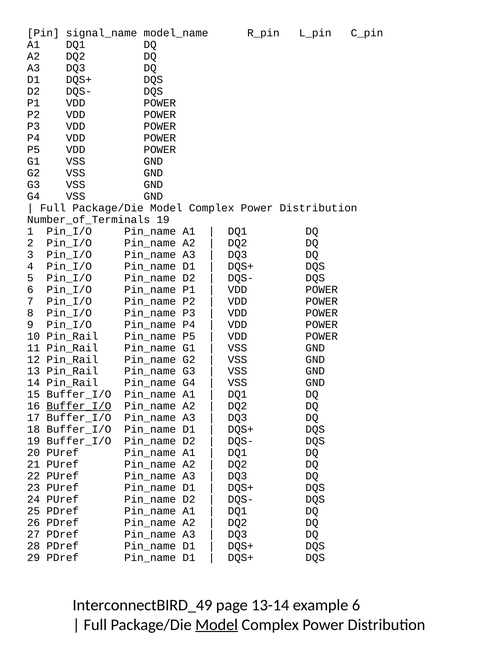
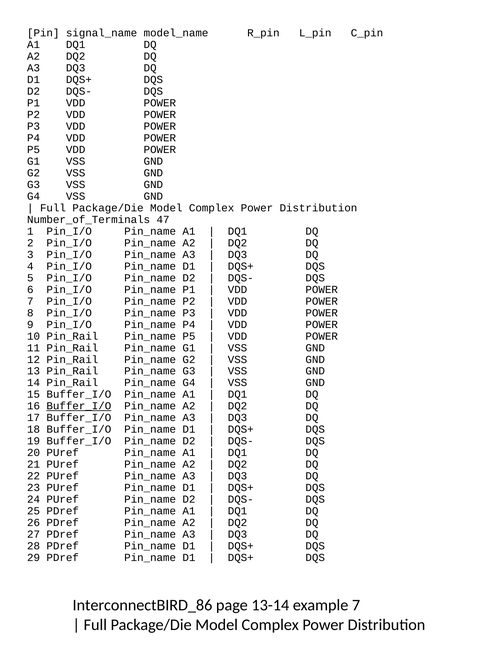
Number_of_Terminals 19: 19 -> 47 (163, 220)
InterconnectBIRD_49: InterconnectBIRD_49 -> InterconnectBIRD_86 (142, 605)
example 6: 6 -> 7 (356, 605)
Model underline: present -> none (217, 625)
